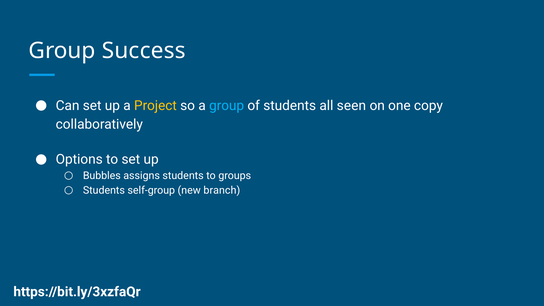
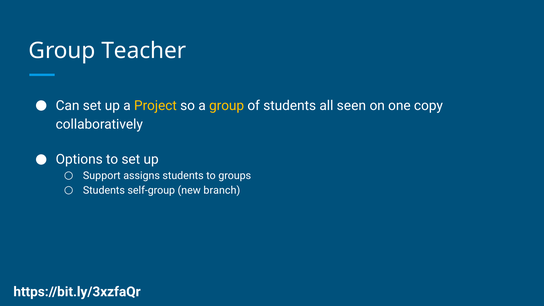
Success: Success -> Teacher (144, 51)
group colour: light blue -> yellow (227, 106)
Bubbles: Bubbles -> Support (102, 176)
